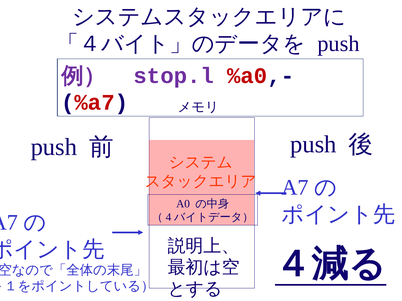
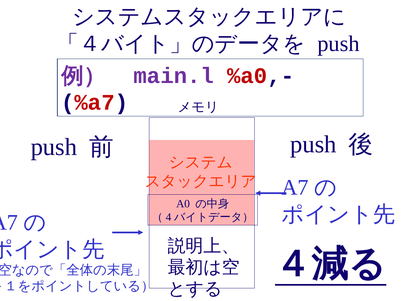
stop.l: stop.l -> main.l (174, 76)
